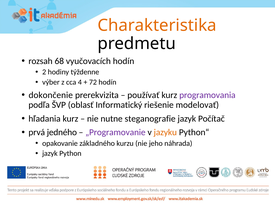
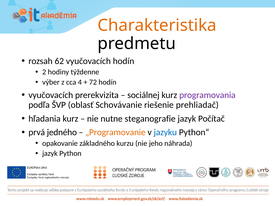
68: 68 -> 62 (59, 61)
dokončenie: dokončenie -> vyučovacích (51, 95)
používať: používať -> sociálnej (143, 95)
Informatický: Informatický -> Schovávanie (119, 105)
modelovať: modelovať -> prehliadač (197, 105)
„Programovanie colour: purple -> orange (115, 133)
jazyku colour: orange -> blue (165, 133)
